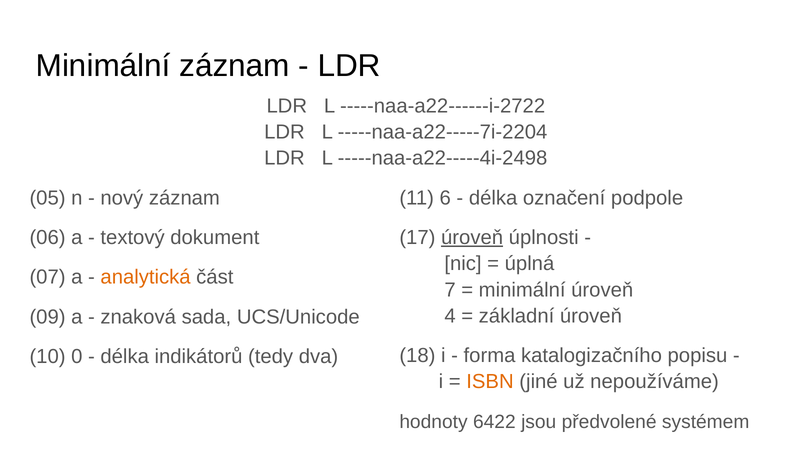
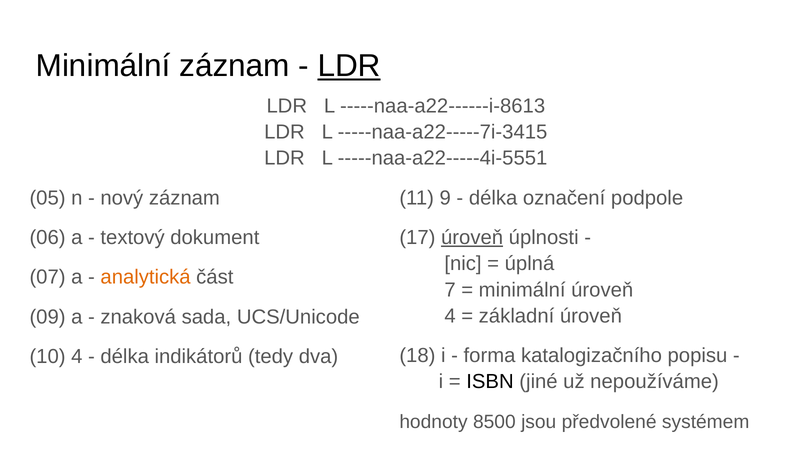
LDR underline: none -> present (349, 66)
-----naa-a22------i-2722: -----naa-a22------i-2722 -> -----naa-a22------i-8613 (443, 106)
-----naa-a22-----7i-2204: -----naa-a22-----7i-2204 -> -----naa-a22-----7i-3415 (443, 132)
-----naa-a22-----4i-2498: -----naa-a22-----4i-2498 -> -----naa-a22-----4i-5551 (443, 158)
6: 6 -> 9 (445, 198)
10 0: 0 -> 4 (77, 356)
ISBN colour: orange -> black (490, 382)
6422: 6422 -> 8500 (494, 422)
